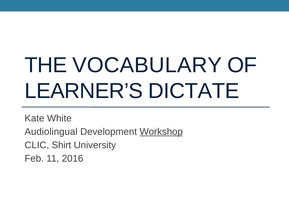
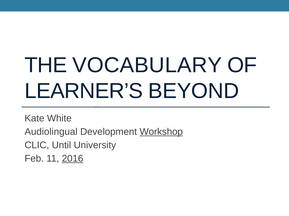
DICTATE: DICTATE -> BEYOND (194, 91)
Shirt: Shirt -> Until (61, 146)
2016 underline: none -> present (73, 159)
